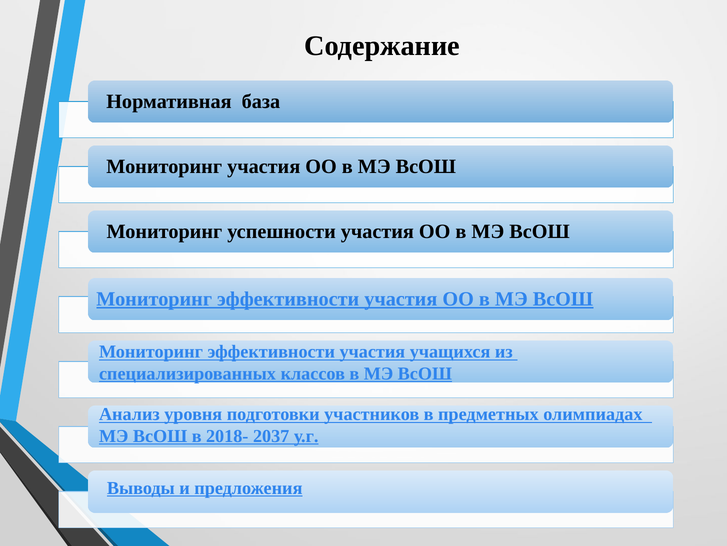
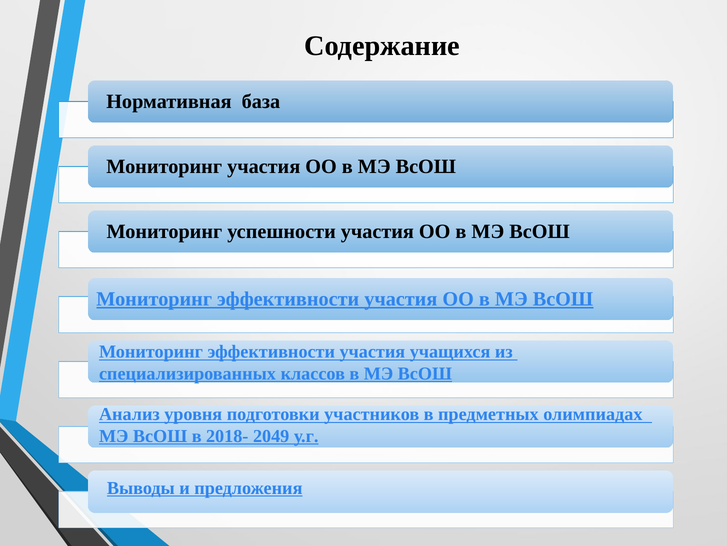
2037: 2037 -> 2049 (271, 436)
